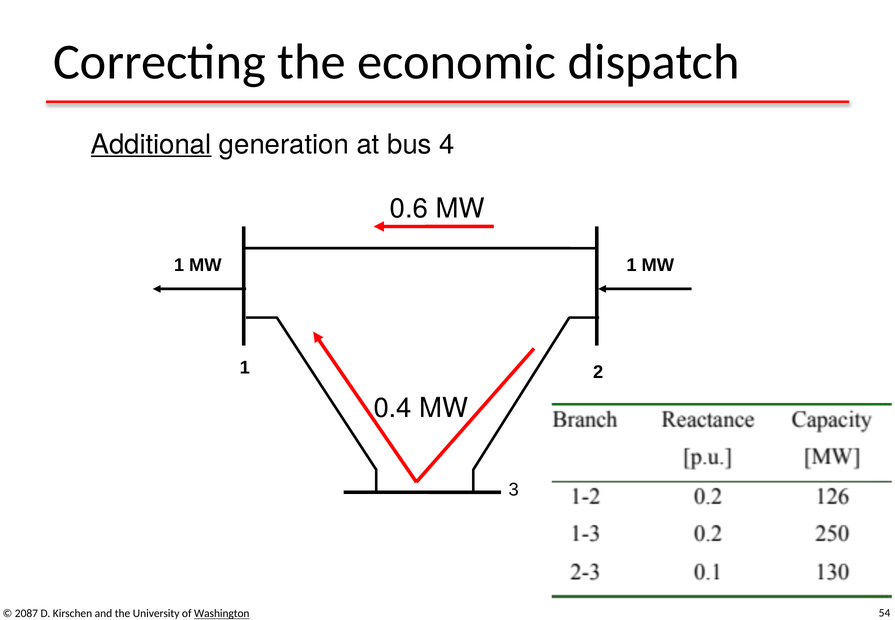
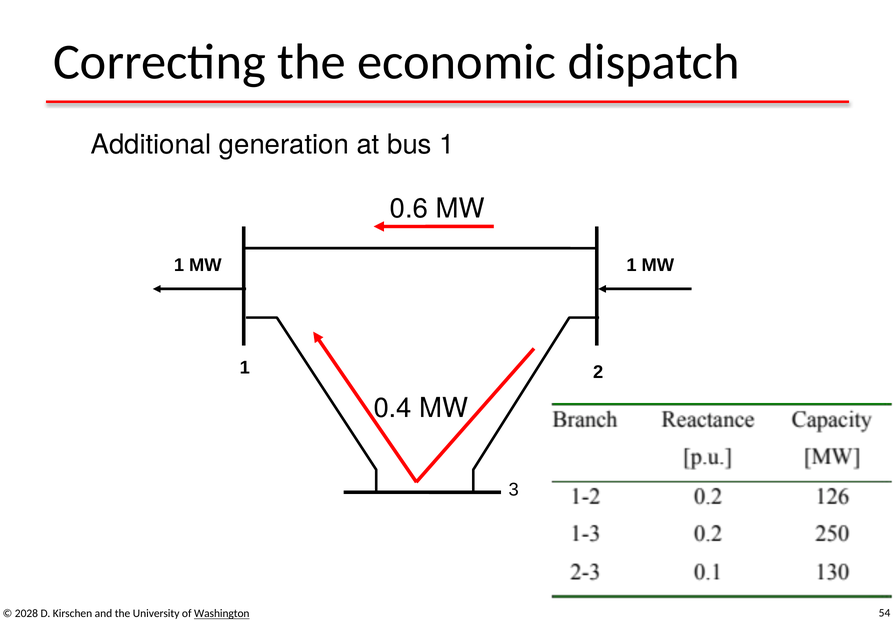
Additional underline: present -> none (151, 144)
bus 4: 4 -> 1 (447, 144)
2087: 2087 -> 2028 (26, 613)
